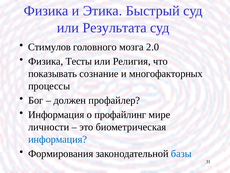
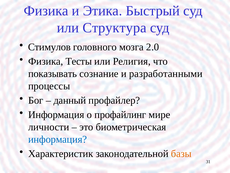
Результата: Результата -> Структура (114, 28)
многофакторных: многофакторных -> разработанными (166, 74)
должен: должен -> данный (70, 100)
Формирования: Формирования -> Характеристик (61, 153)
базы colour: blue -> orange (181, 153)
